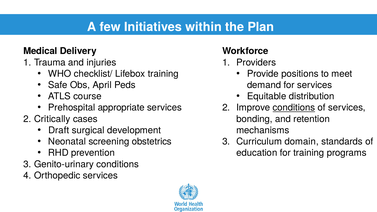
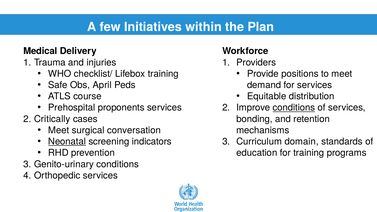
appropriate: appropriate -> proponents (121, 108)
Draft: Draft -> Meet (59, 130)
development: development -> conversation (134, 130)
Neonatal underline: none -> present (67, 142)
obstetrics: obstetrics -> indicators (152, 142)
